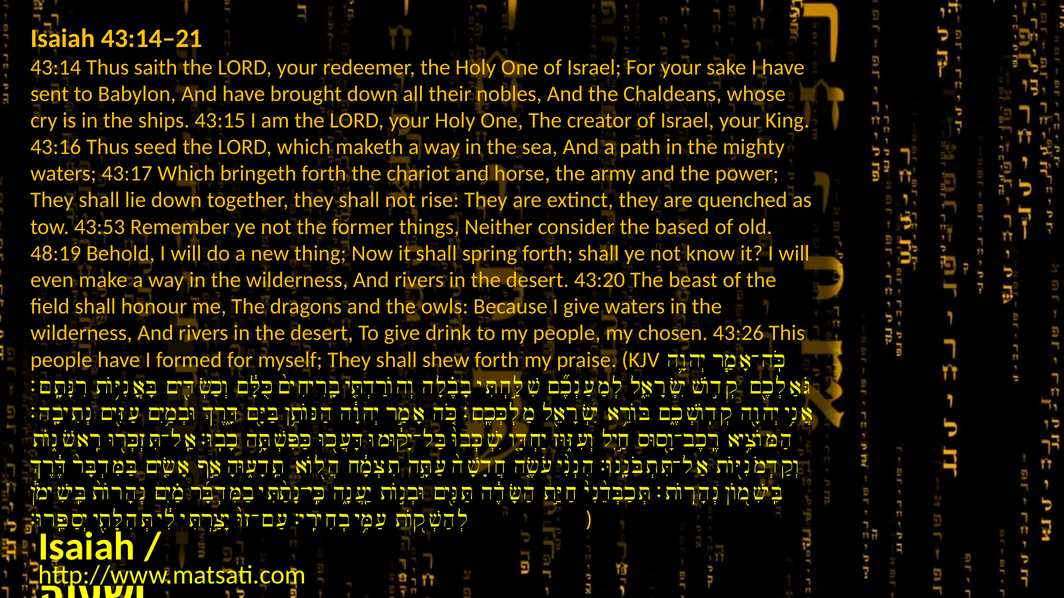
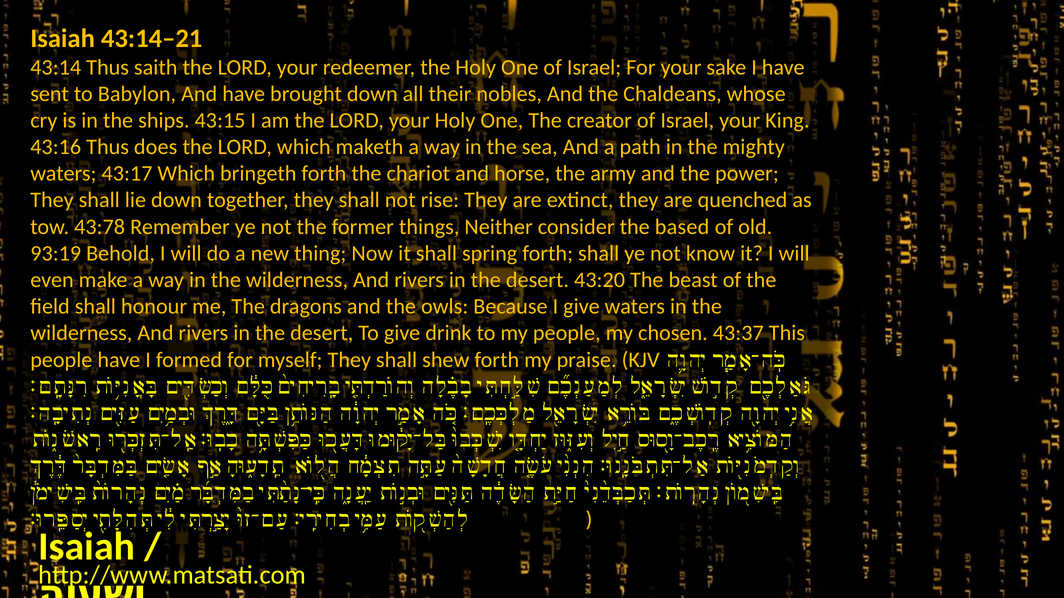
seed: seed -> does (156, 147)
43:53: 43:53 -> 43:78 (100, 227)
48:19: 48:19 -> 93:19 (56, 254)
43:26: 43:26 -> 43:37 (738, 333)
